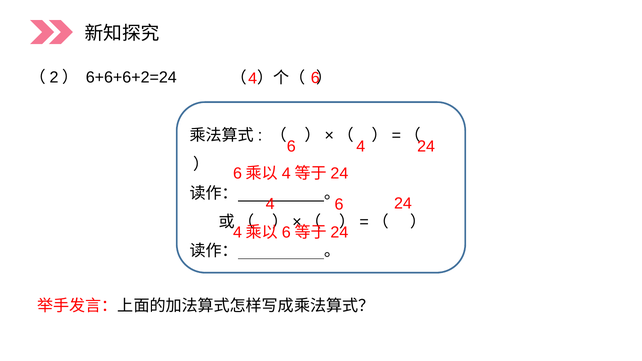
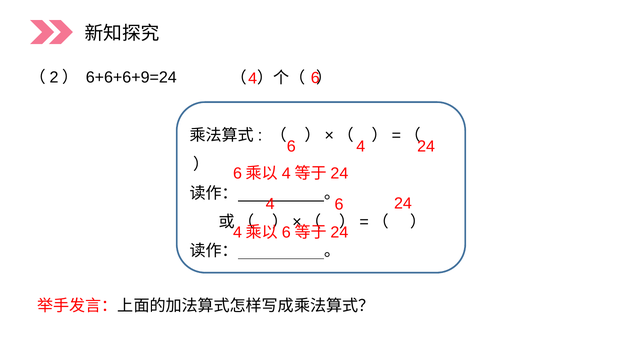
6+6+6+2=24: 6+6+6+2=24 -> 6+6+6+9=24 (131, 78)
